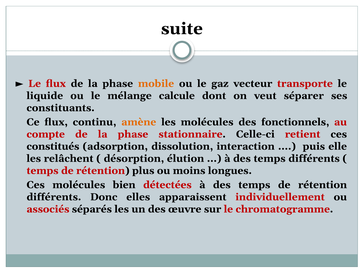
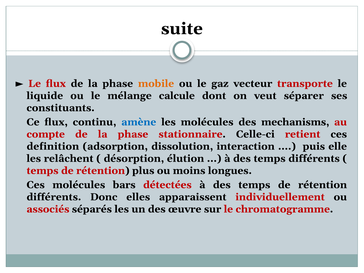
amène colour: orange -> blue (139, 122)
fonctionnels: fonctionnels -> mechanisms (295, 122)
constitués: constitués -> definition (53, 146)
bien: bien -> bars (124, 185)
